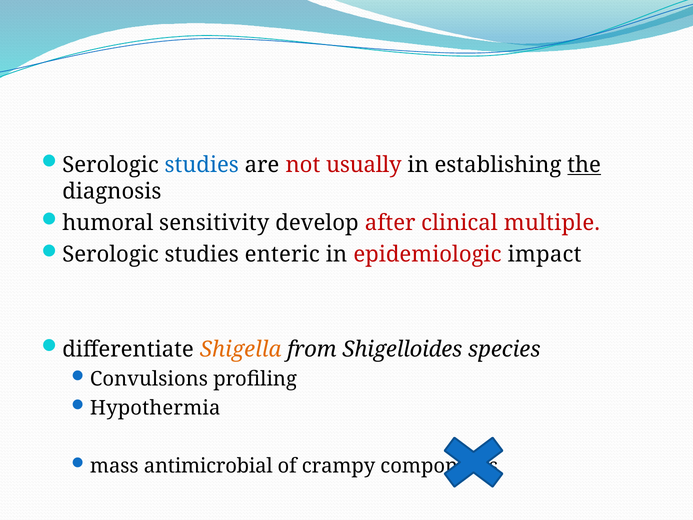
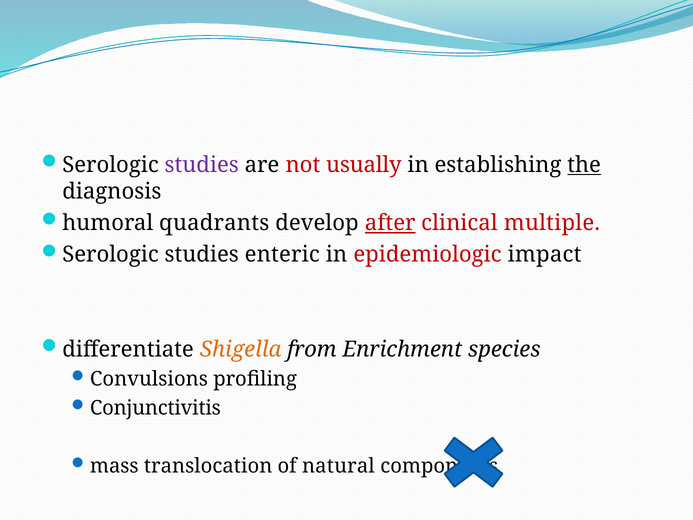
studies colour: blue -> purple (202, 165)
sensitivity: sensitivity -> quadrants (214, 223)
after underline: none -> present (390, 223)
Shigelloides: Shigelloides -> Enrichment (402, 349)
Hypothermia: Hypothermia -> Conjunctivitis (155, 408)
antimicrobial: antimicrobial -> translocation (208, 466)
crampy: crampy -> natural (338, 466)
